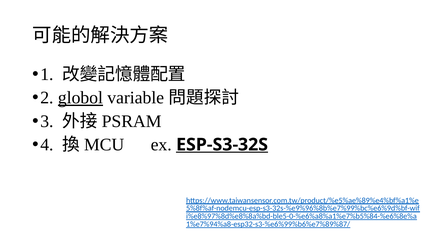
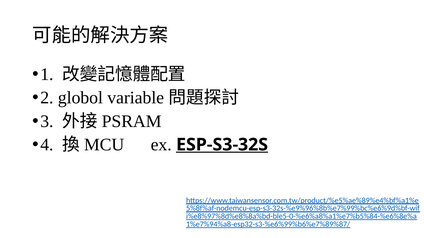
globol underline: present -> none (80, 98)
